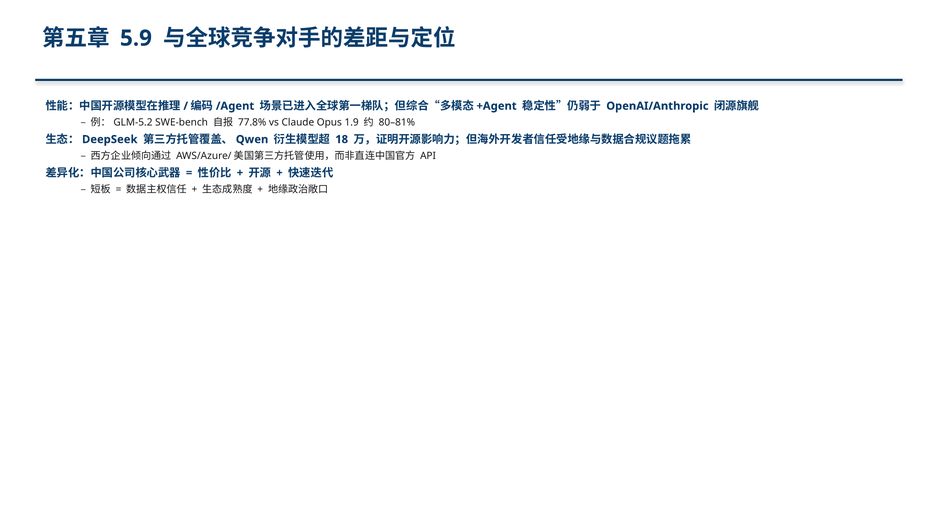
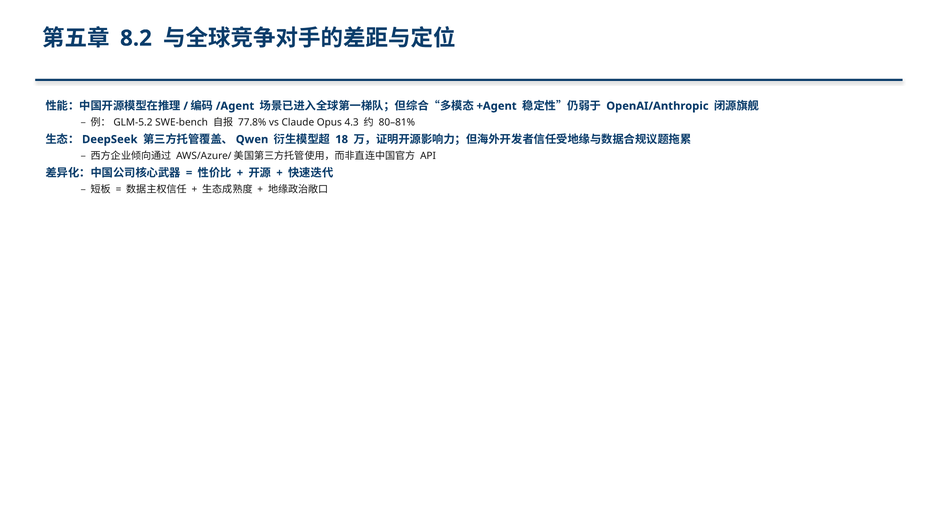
5.9: 5.9 -> 8.2 (136, 38)
1.9: 1.9 -> 4.3 (352, 123)
